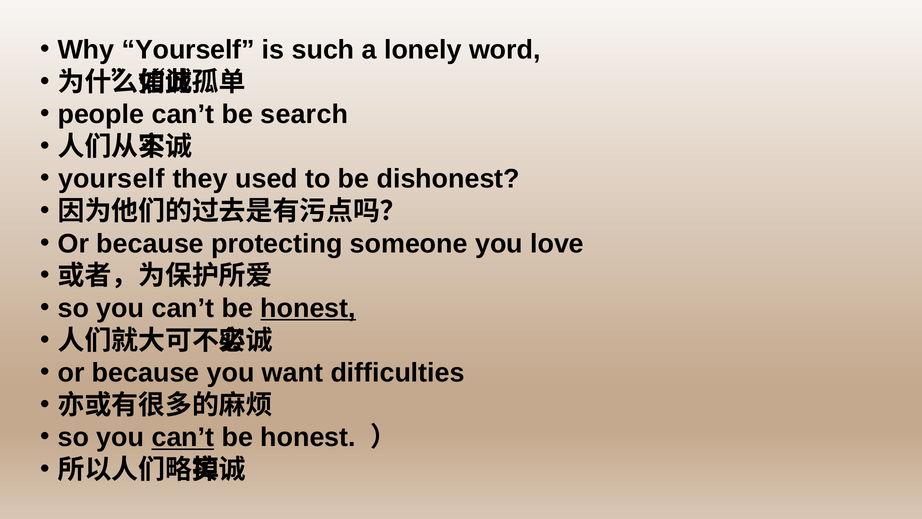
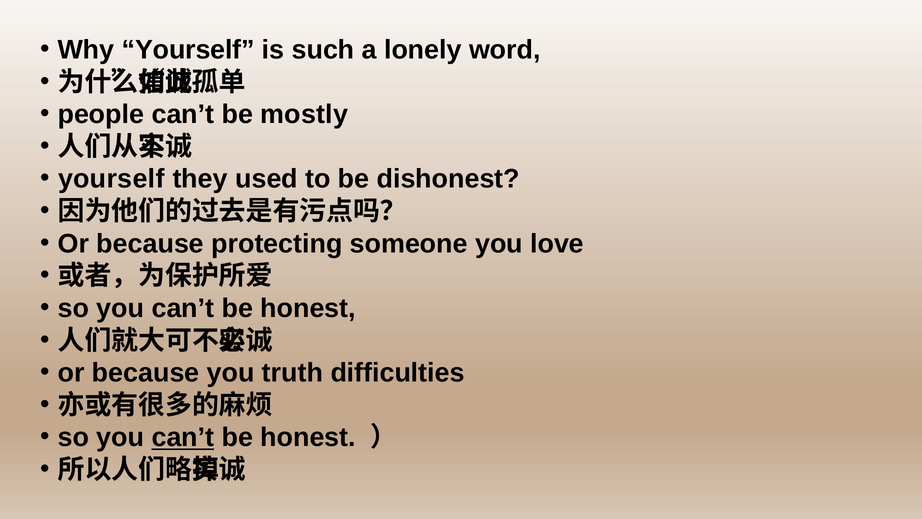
search: search -> mostly (304, 114)
honest underline: present -> none (308, 308)
want: want -> truth (293, 373)
